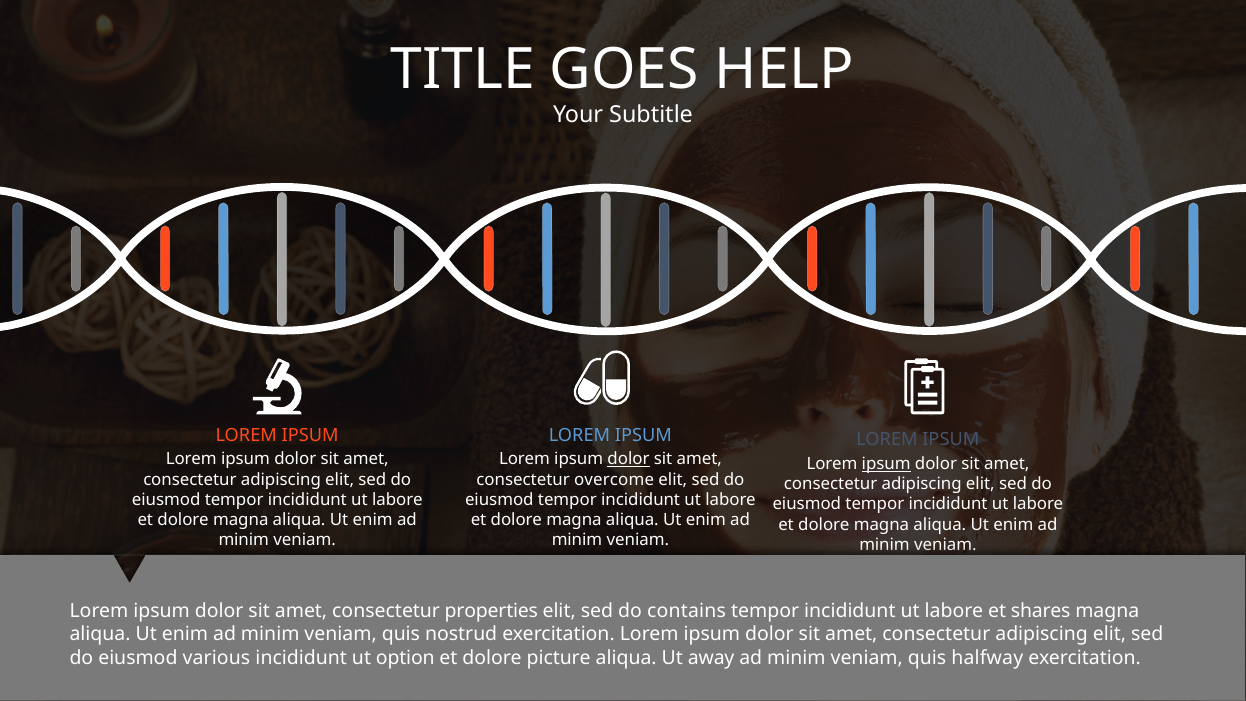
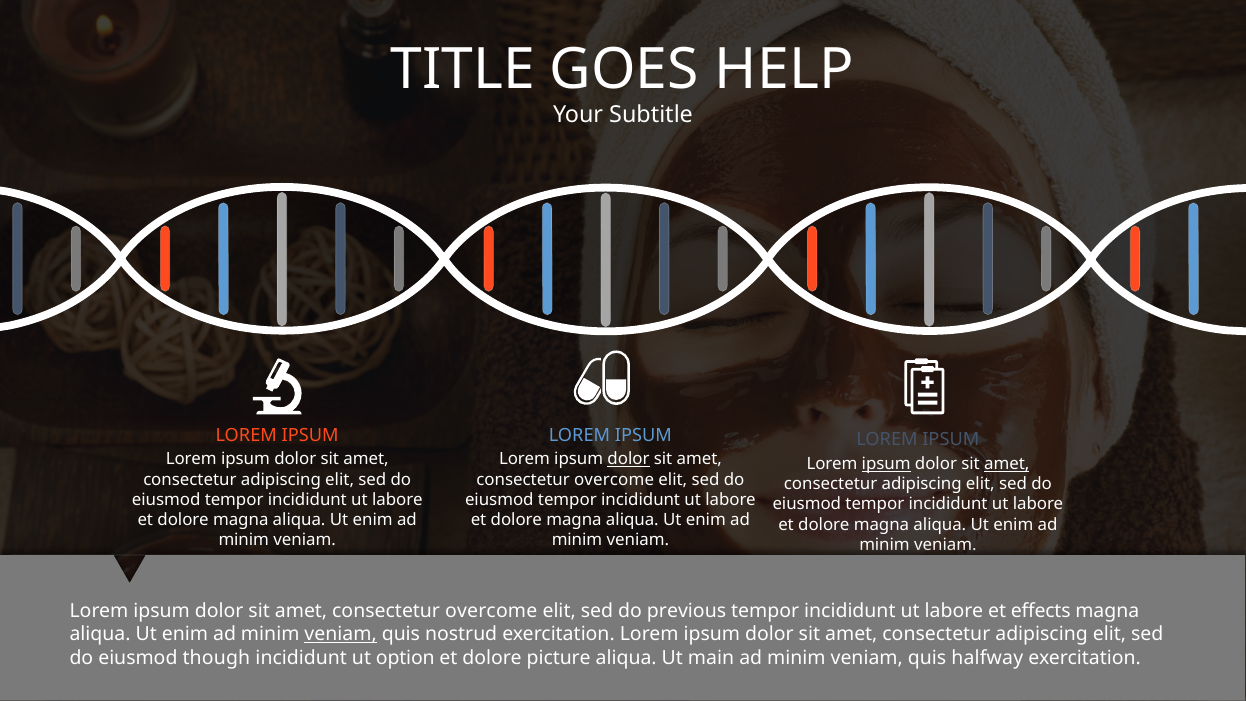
amet underline: none -> present (1007, 464)
properties: properties -> overcome (491, 611)
contains: contains -> previous (687, 611)
shares: shares -> effects (1041, 611)
veniam underline: none -> present (341, 634)
various: various -> though (216, 658)
away: away -> main (711, 658)
